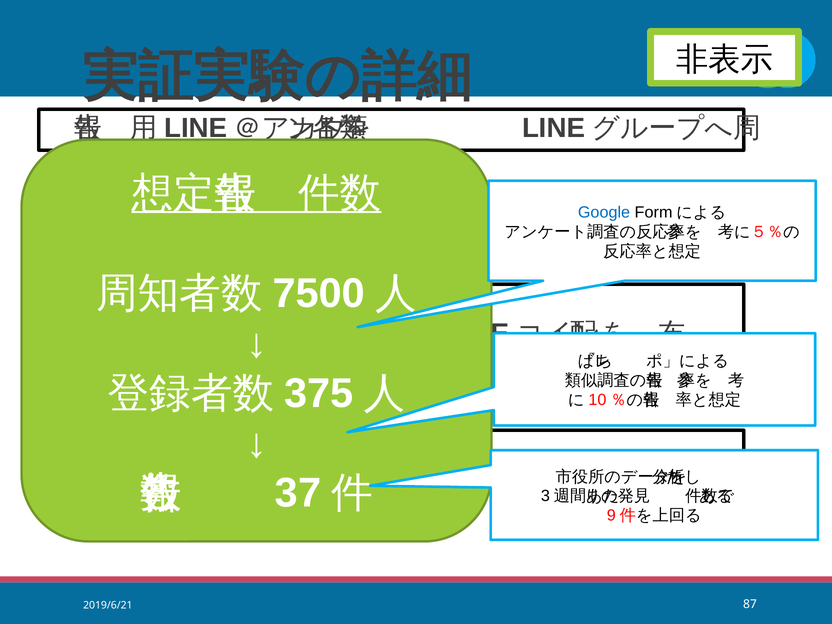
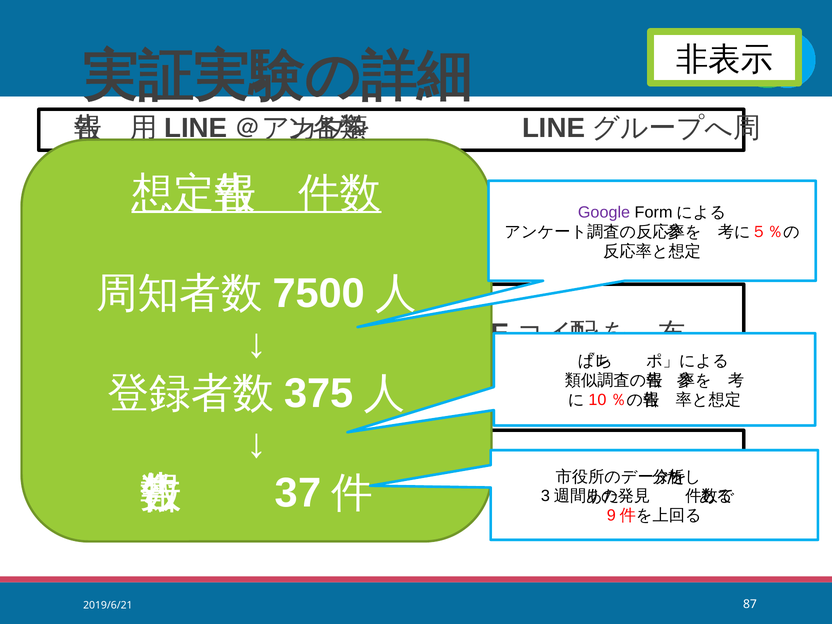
Google colour: blue -> purple (604, 212)
